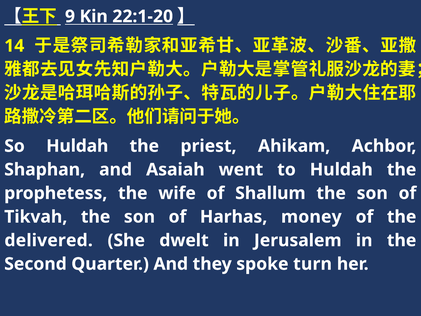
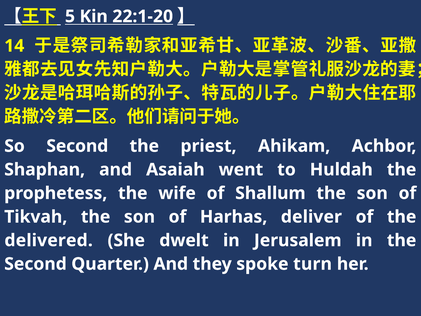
9: 9 -> 5 (70, 16)
So Huldah: Huldah -> Second (77, 146)
money: money -> deliver (311, 217)
